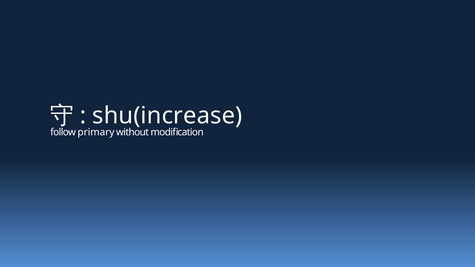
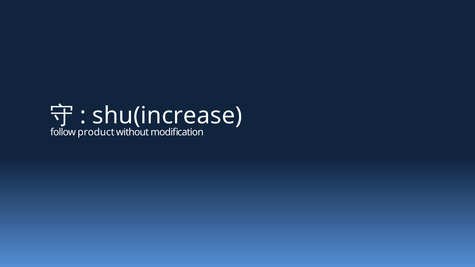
primary: primary -> product (96, 132)
